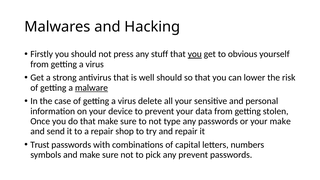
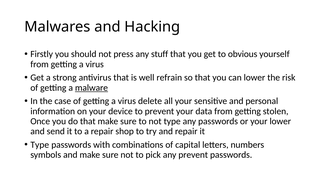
you underline: present -> none (195, 54)
well should: should -> refrain (169, 78)
your make: make -> lower (280, 121)
Trust: Trust -> Type (40, 145)
